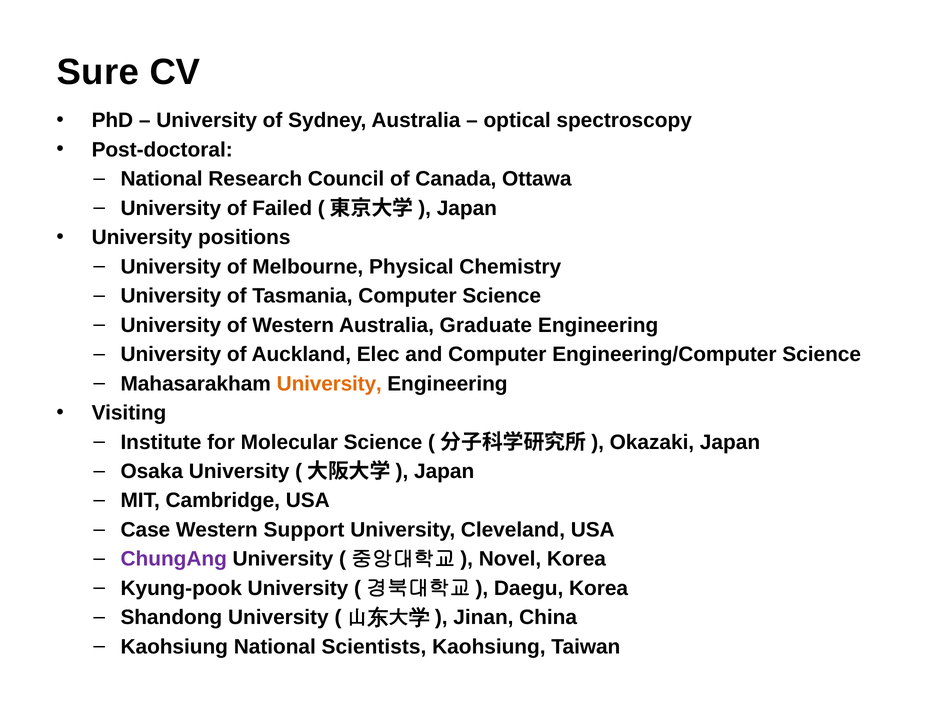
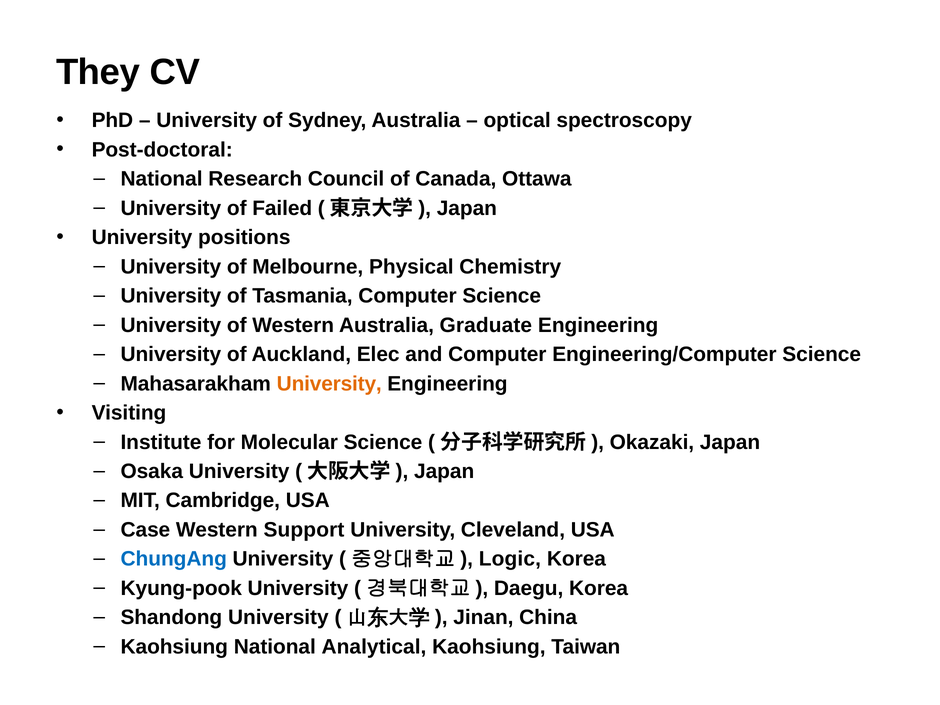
Sure: Sure -> They (98, 72)
ChungAng colour: purple -> blue (174, 559)
Novel: Novel -> Logic (510, 559)
Scientists: Scientists -> Analytical (374, 647)
